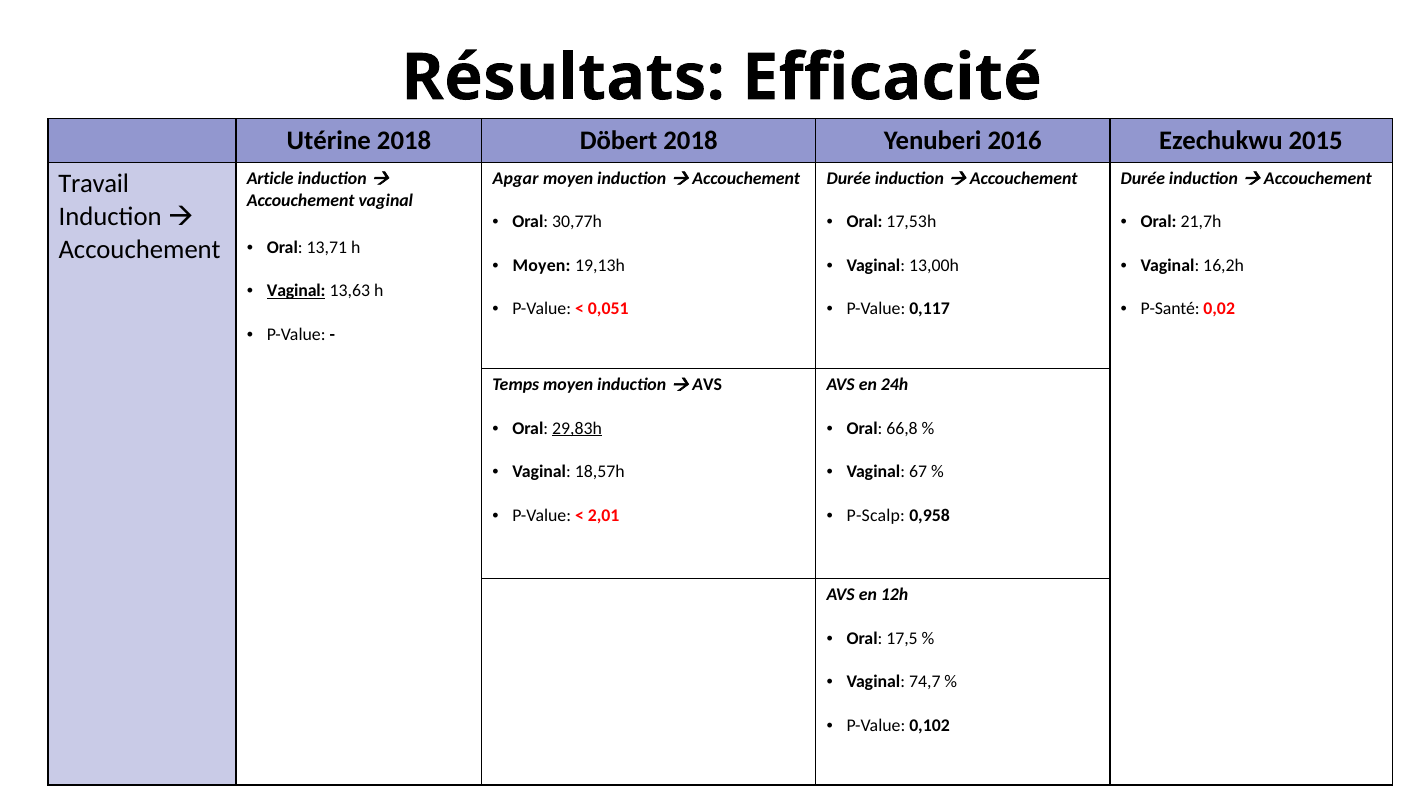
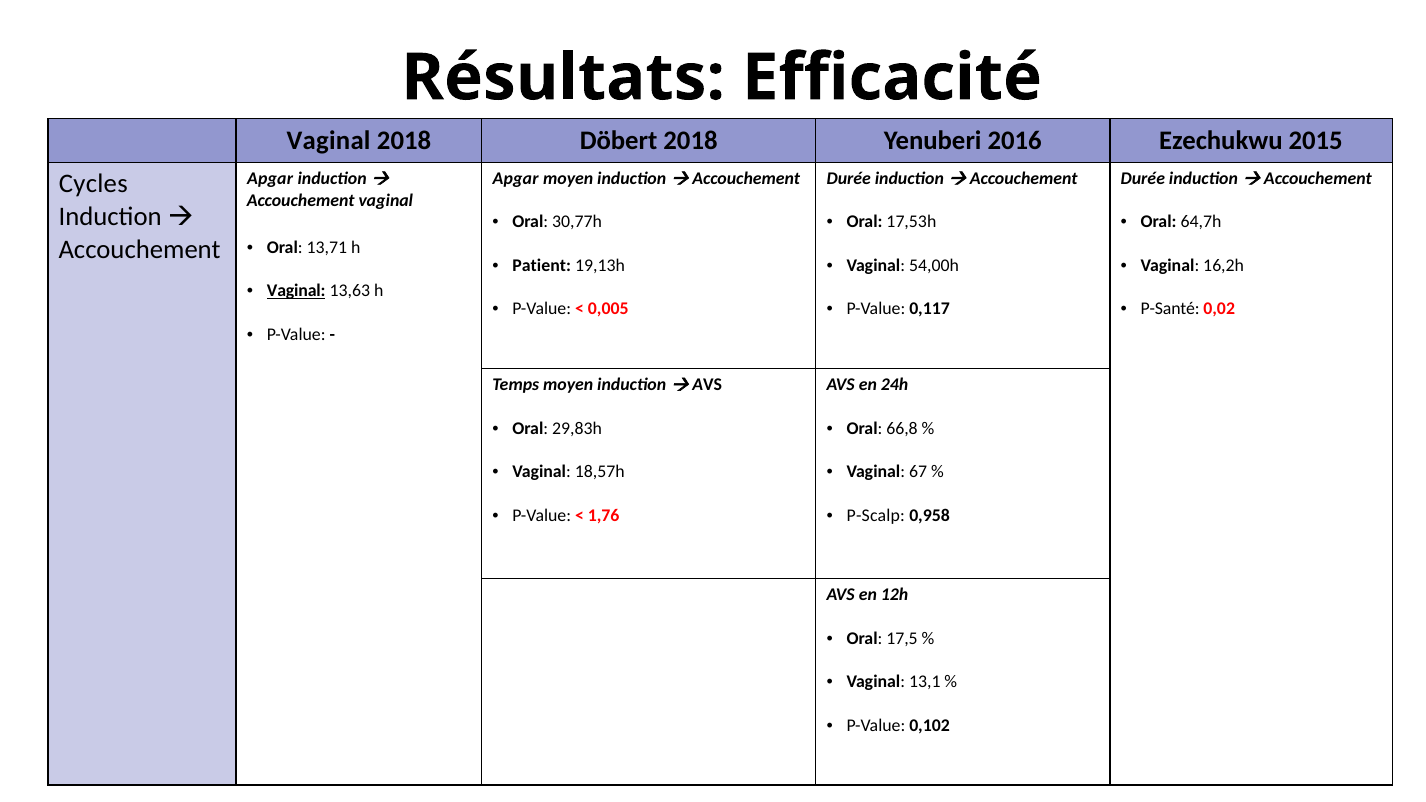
Utérine: Utérine -> Vaginal (329, 141)
Article: Article -> Apgar (270, 179)
Travail: Travail -> Cycles (93, 184)
21,7h: 21,7h -> 64,7h (1201, 222)
Moyen: Moyen -> Patient (542, 265)
13,00h: 13,00h -> 54,00h (934, 265)
0,051: 0,051 -> 0,005 (608, 309)
29,83h underline: present -> none (577, 428)
2,01: 2,01 -> 1,76 (604, 515)
74,7: 74,7 -> 13,1 (925, 682)
